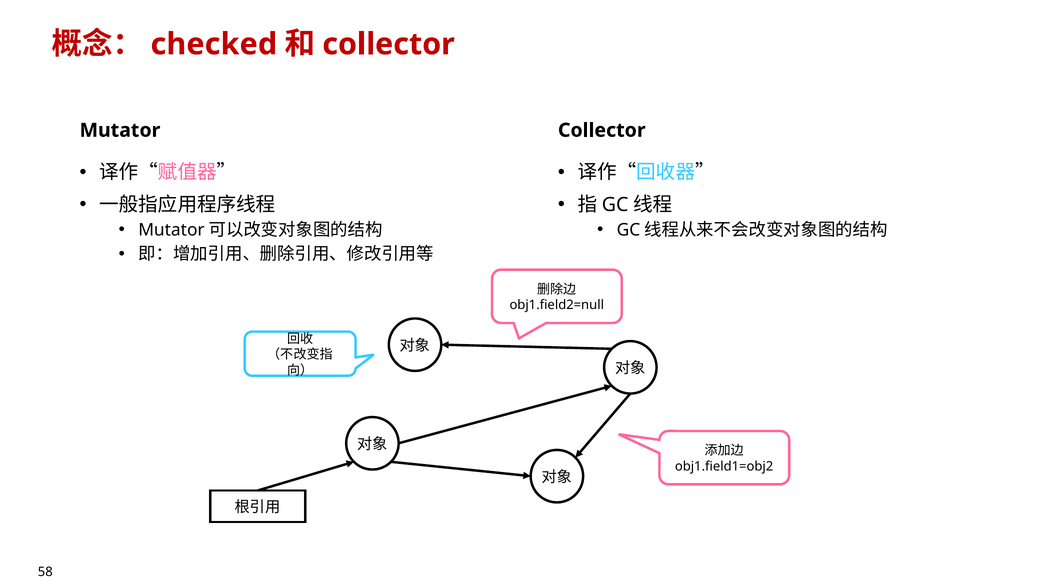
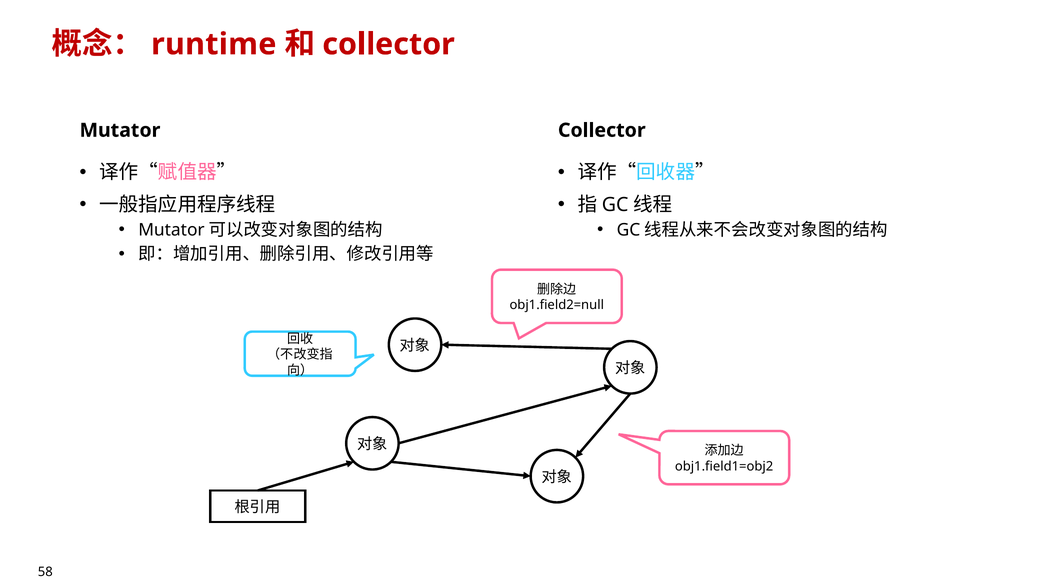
checked: checked -> runtime (214, 44)
